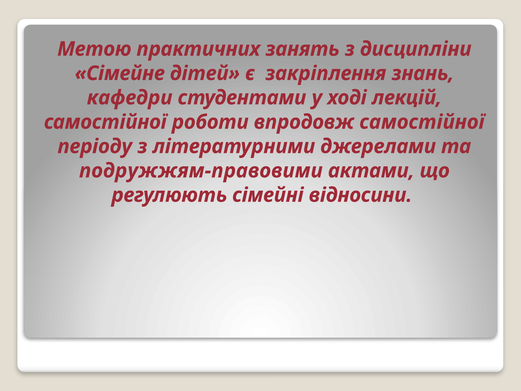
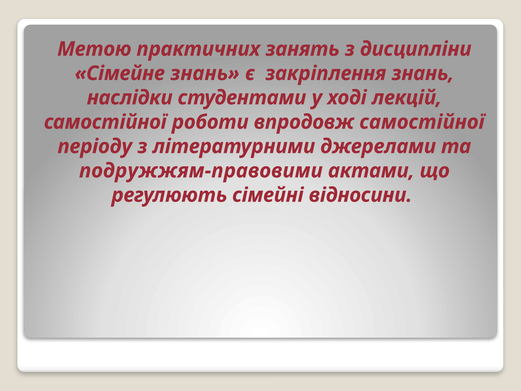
Сімейне дітей: дітей -> знань (205, 73)
кафедри: кафедри -> наслідки (130, 98)
